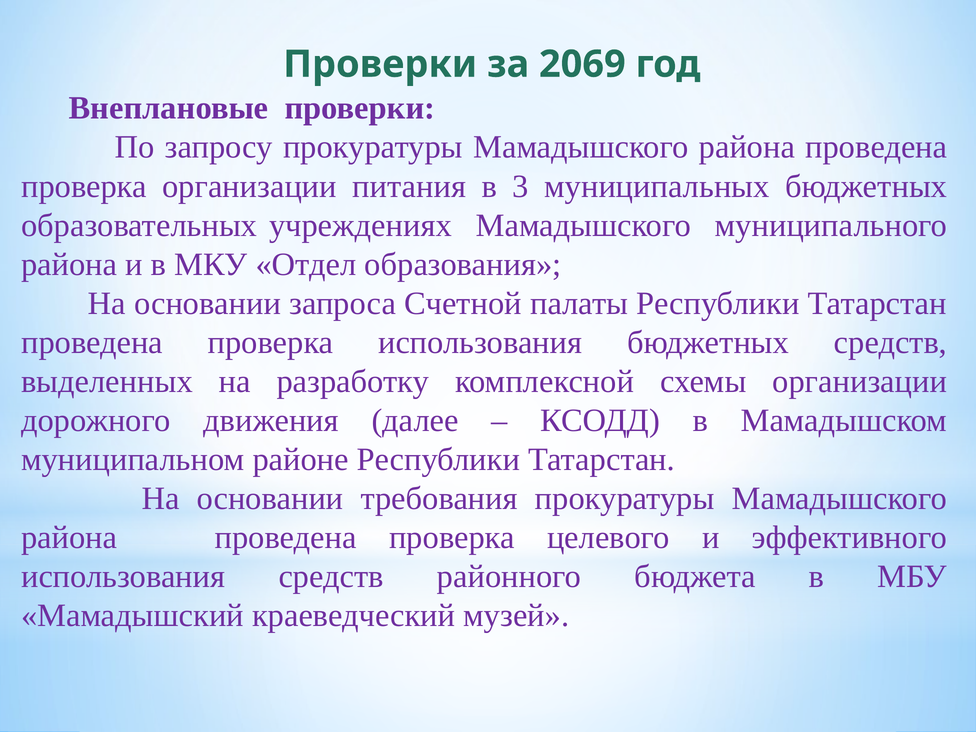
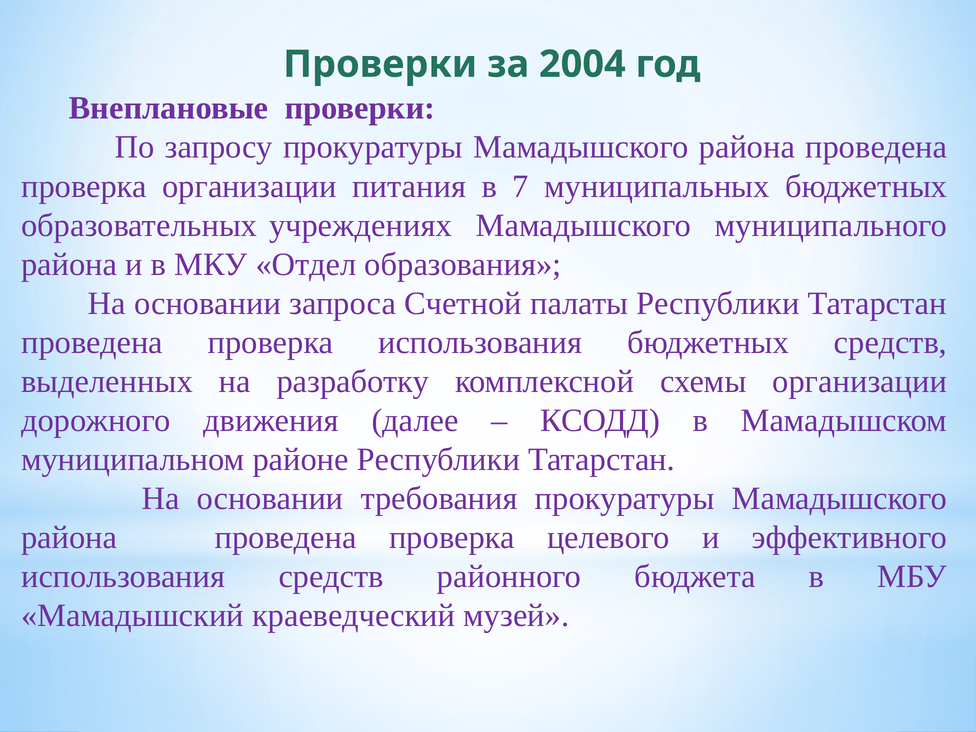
2069: 2069 -> 2004 (582, 64)
3: 3 -> 7 (521, 186)
